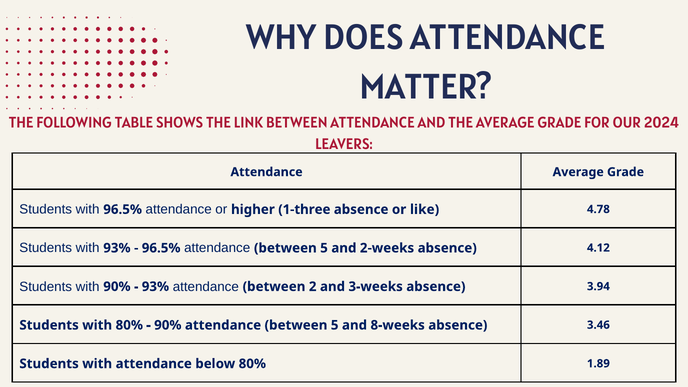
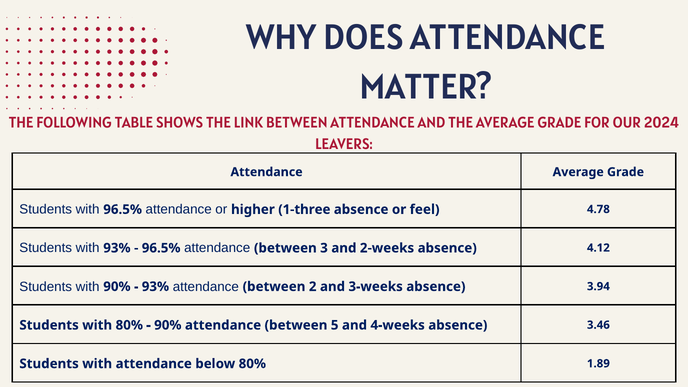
like: like -> feel (425, 209)
96.5% attendance between 5: 5 -> 3 (324, 248)
8-weeks: 8-weeks -> 4-weeks (398, 325)
